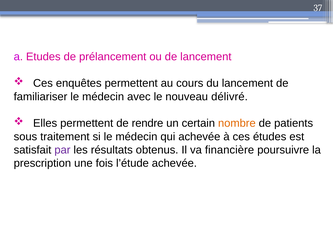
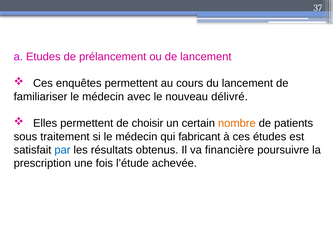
rendre: rendre -> choisir (148, 123)
qui achevée: achevée -> fabricant (199, 137)
par colour: purple -> blue (62, 150)
